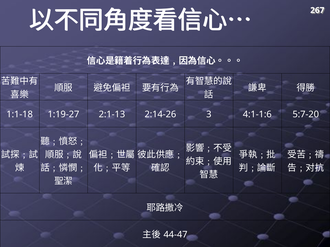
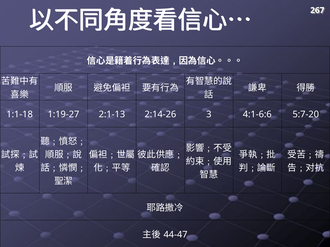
4:1-1:6: 4:1-1:6 -> 4:1-6:6 (257, 115)
